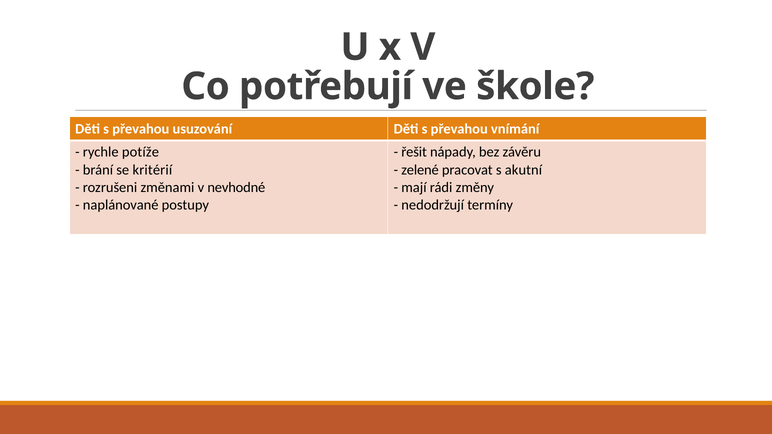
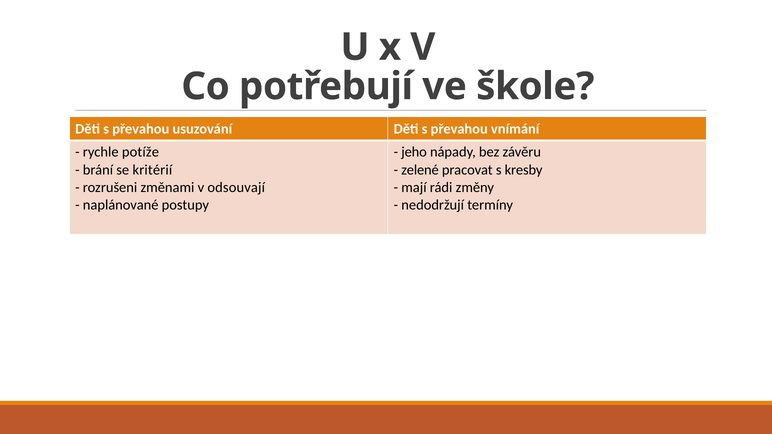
řešit: řešit -> jeho (414, 152)
akutní: akutní -> kresby (524, 170)
nevhodné: nevhodné -> odsouvají (236, 188)
